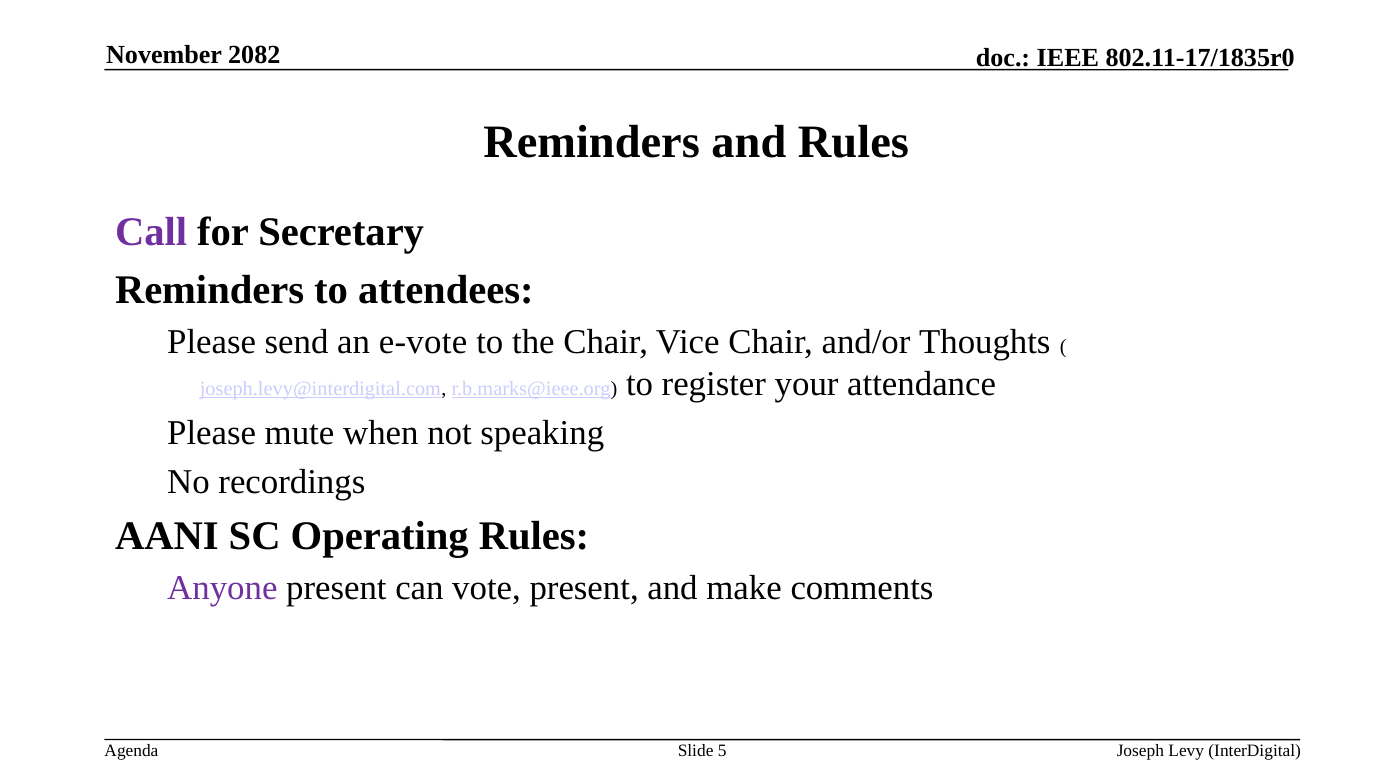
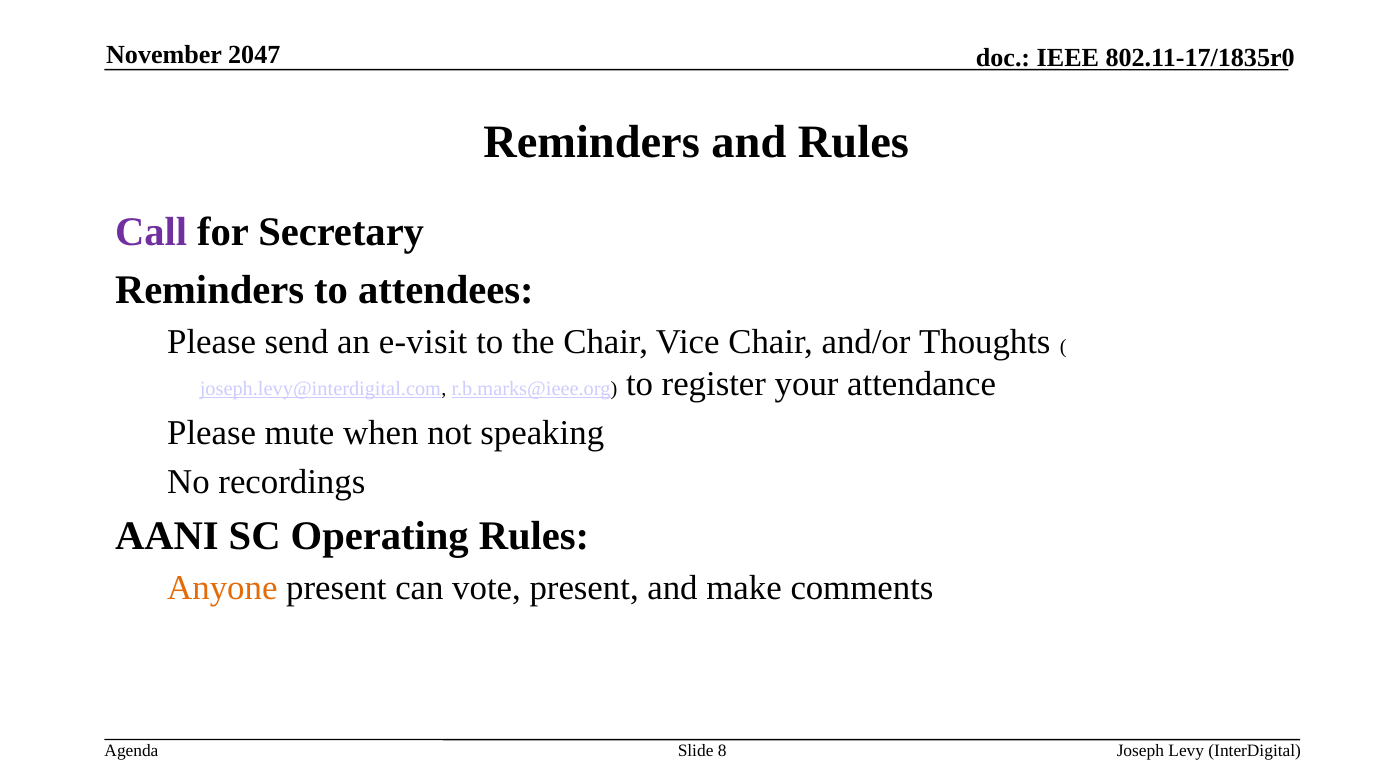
2082: 2082 -> 2047 (254, 55)
e-vote: e-vote -> e-visit (423, 342)
Anyone colour: purple -> orange (222, 589)
5: 5 -> 8 (722, 751)
